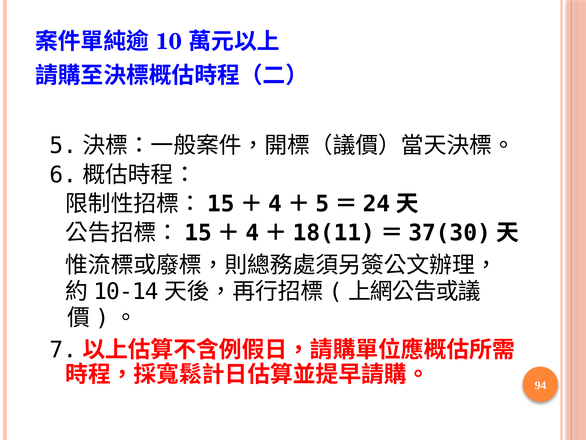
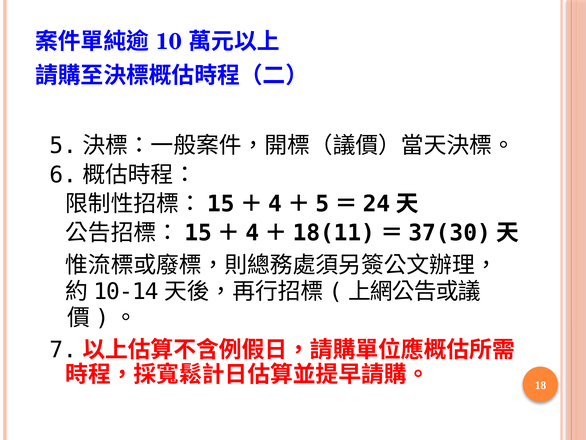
94: 94 -> 18 (540, 385)
